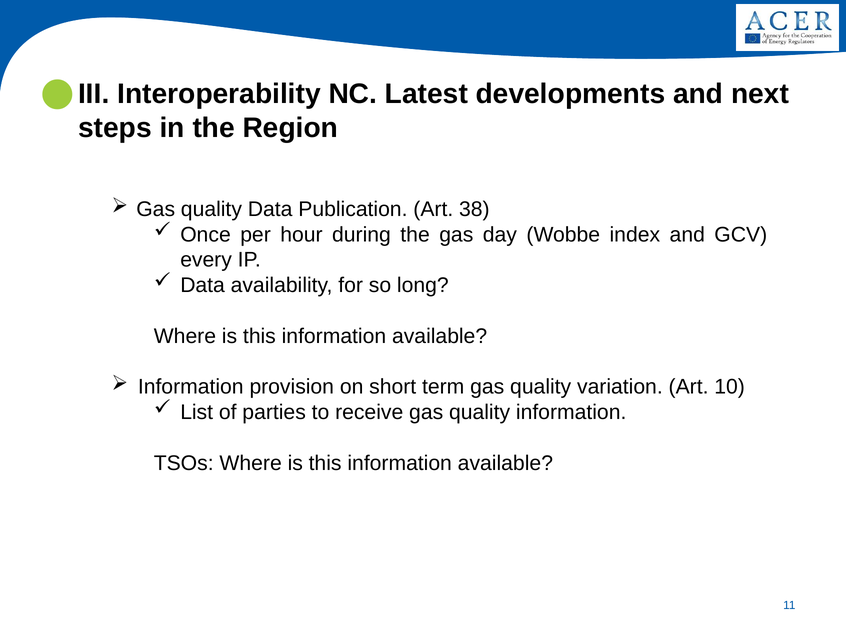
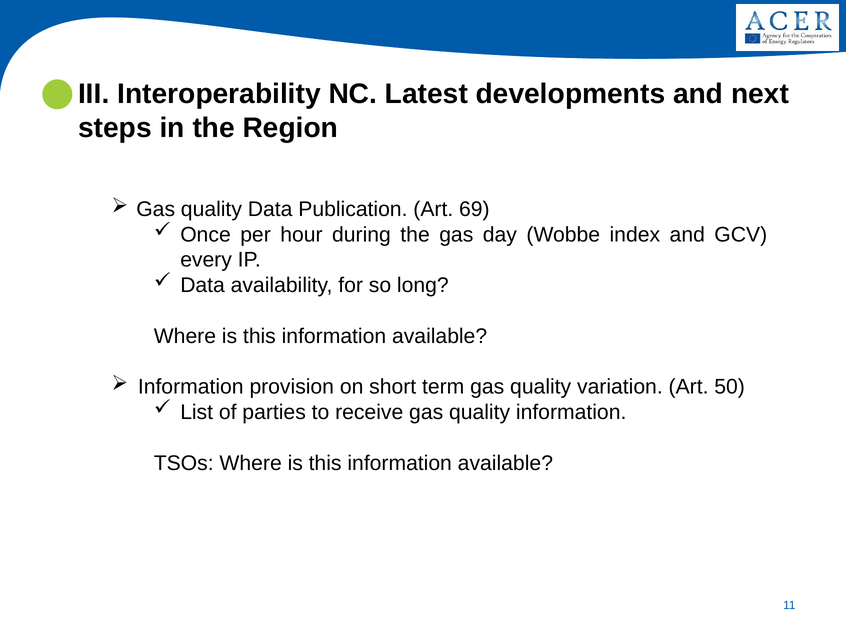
38: 38 -> 69 (474, 209)
10: 10 -> 50 (730, 387)
